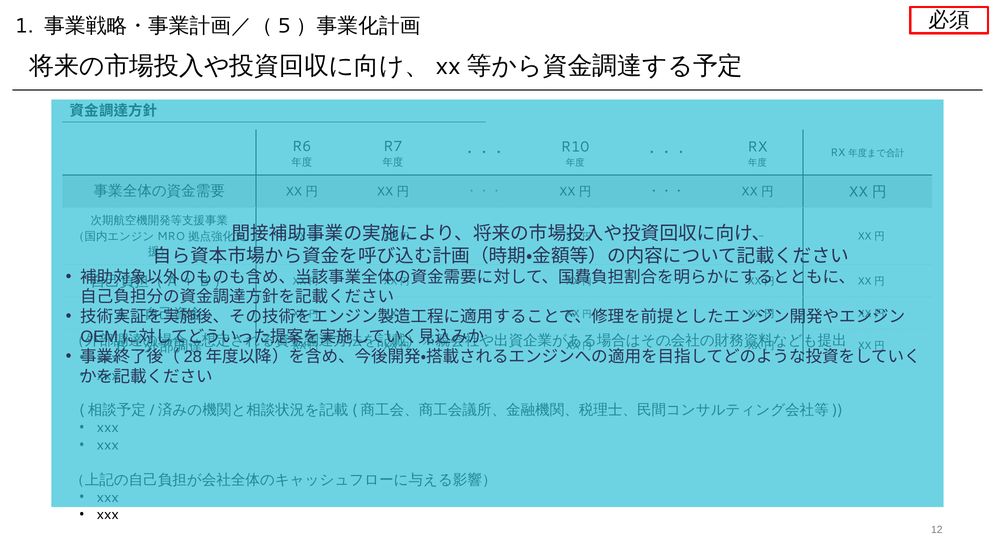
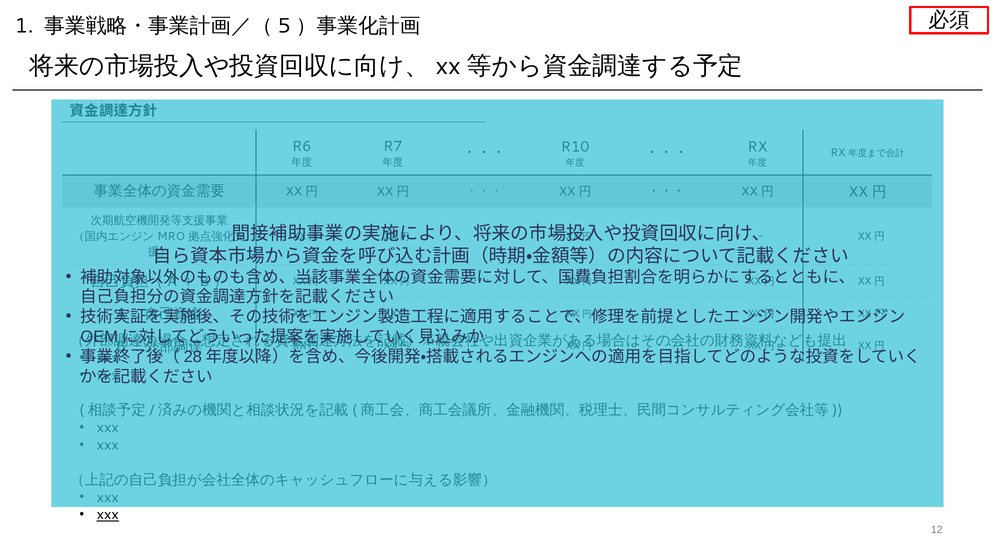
xxx underline: none -> present (108, 514)
